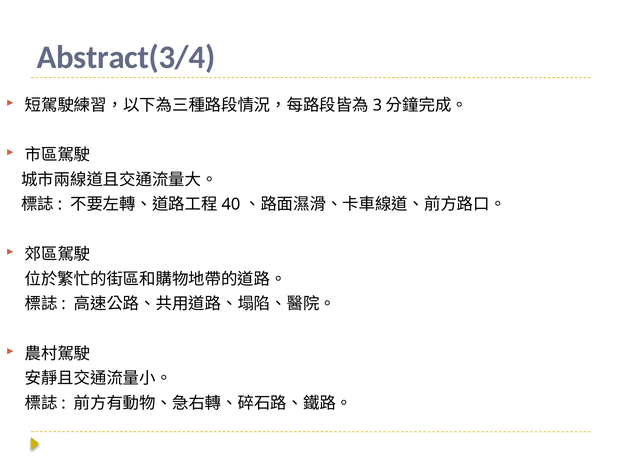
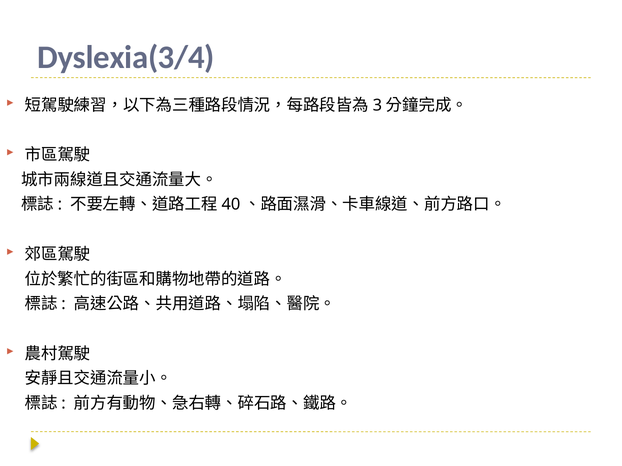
Abstract(3/4: Abstract(3/4 -> Dyslexia(3/4 (126, 57)
